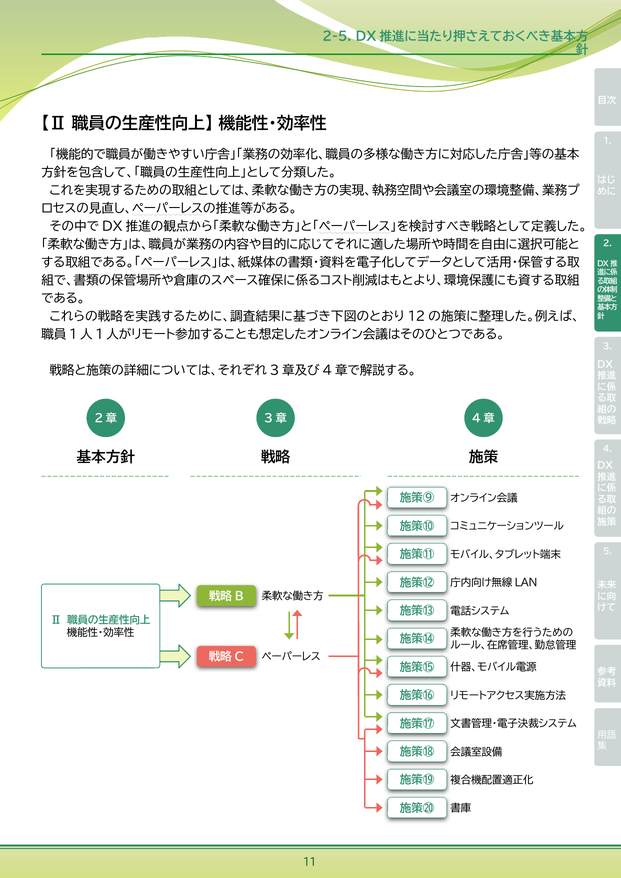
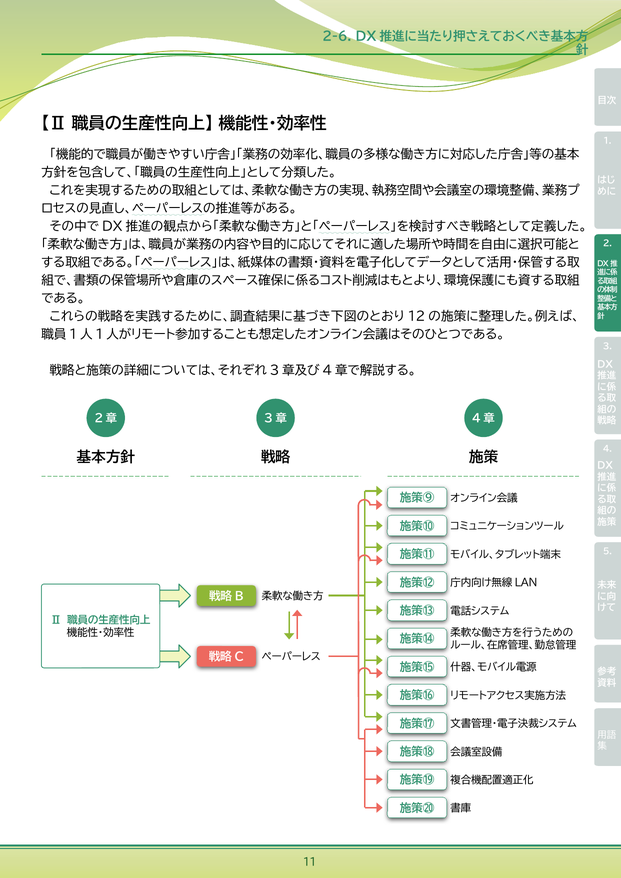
2-5: 2-5 -> 2-6 (337, 36)
